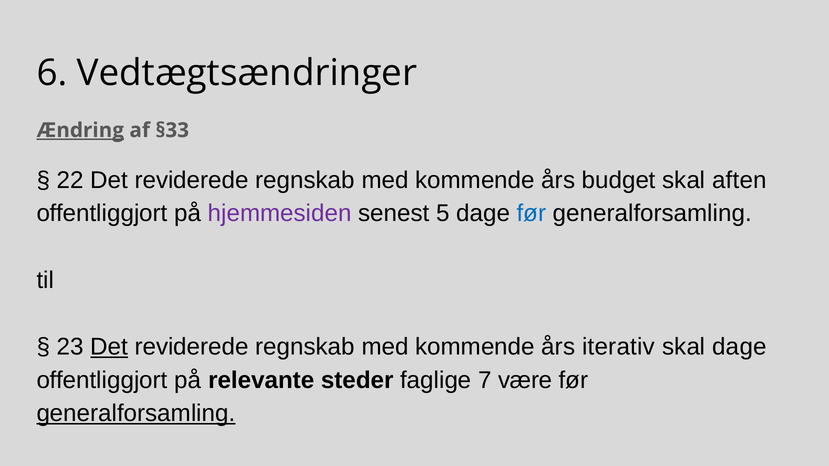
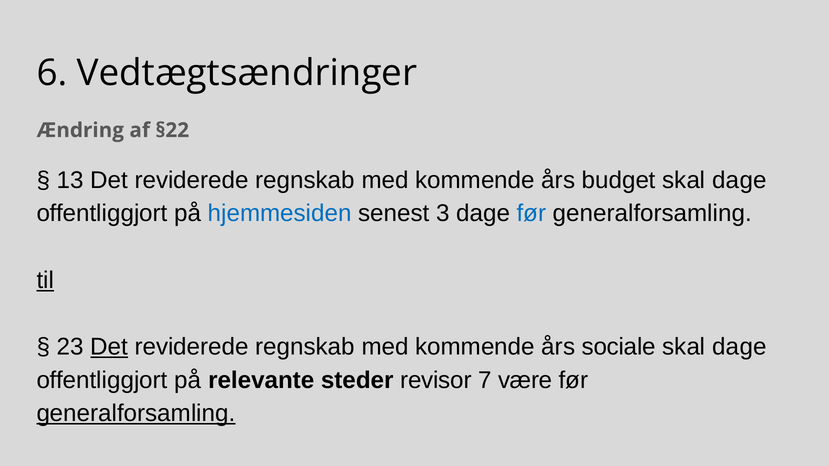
Ændring underline: present -> none (80, 130)
§33: §33 -> §22 (172, 130)
22: 22 -> 13 (70, 180)
budget skal aften: aften -> dage (739, 180)
hjemmesiden colour: purple -> blue (280, 214)
5: 5 -> 3 (443, 214)
til underline: none -> present (45, 280)
iterativ: iterativ -> sociale (619, 347)
faglige: faglige -> revisor (436, 380)
